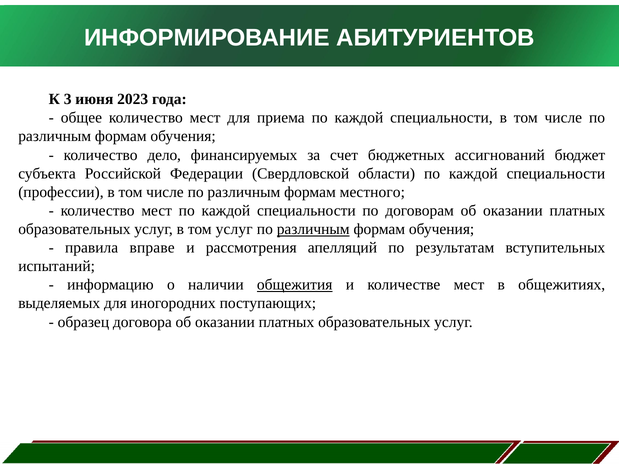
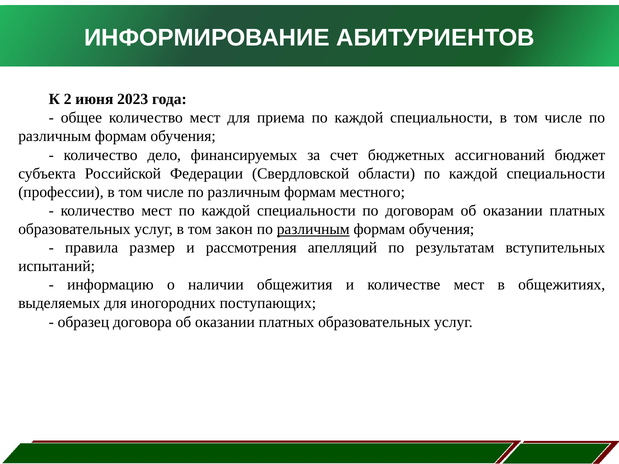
3: 3 -> 2 (68, 99)
том услуг: услуг -> закон (234, 229)
вправе: вправе -> размер (152, 248)
общежития underline: present -> none (295, 285)
